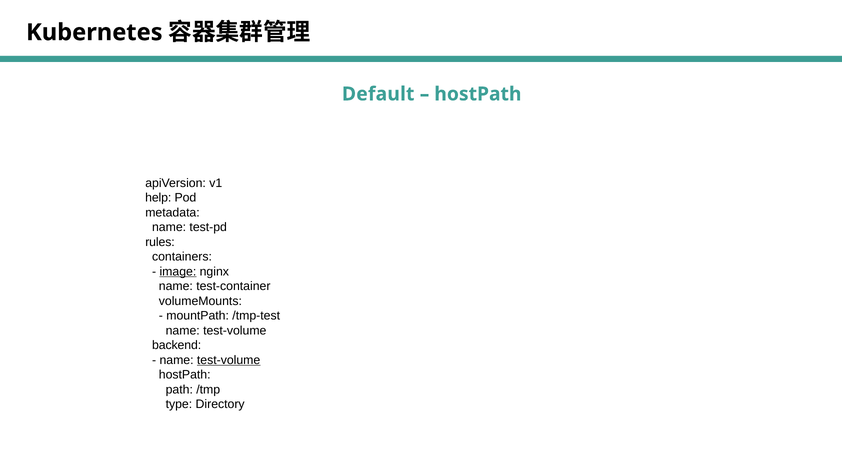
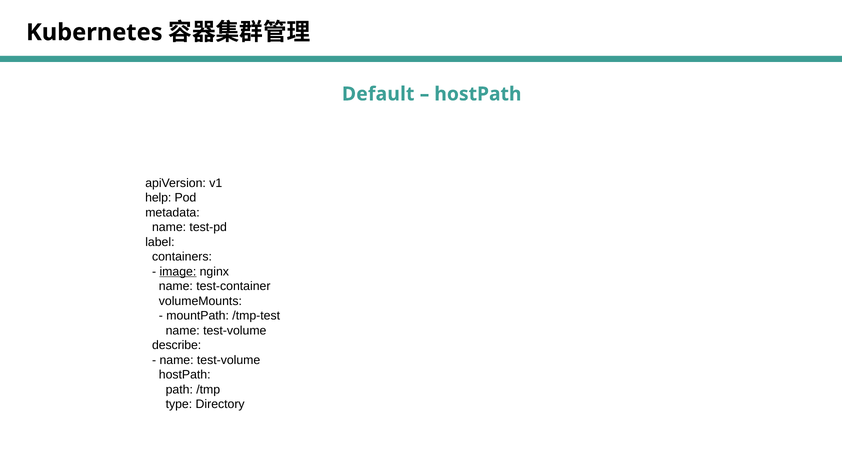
rules: rules -> label (160, 242)
backend: backend -> describe (177, 345)
test-volume underline: present -> none (229, 360)
